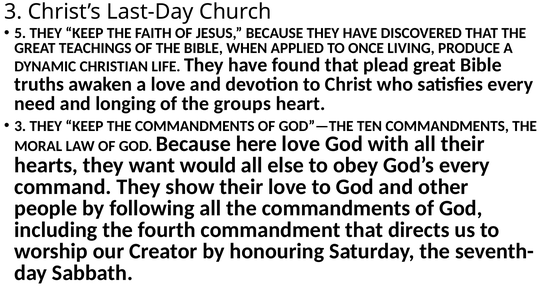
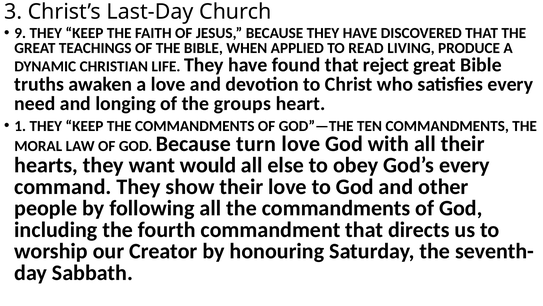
5: 5 -> 9 (20, 33)
ONCE: ONCE -> READ (366, 48)
plead: plead -> reject (386, 65)
3: 3 -> 1 (20, 126)
here: here -> turn (256, 144)
